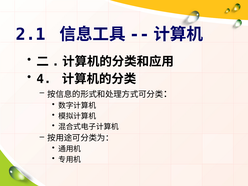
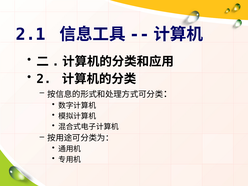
4: 4 -> 2 (44, 79)
